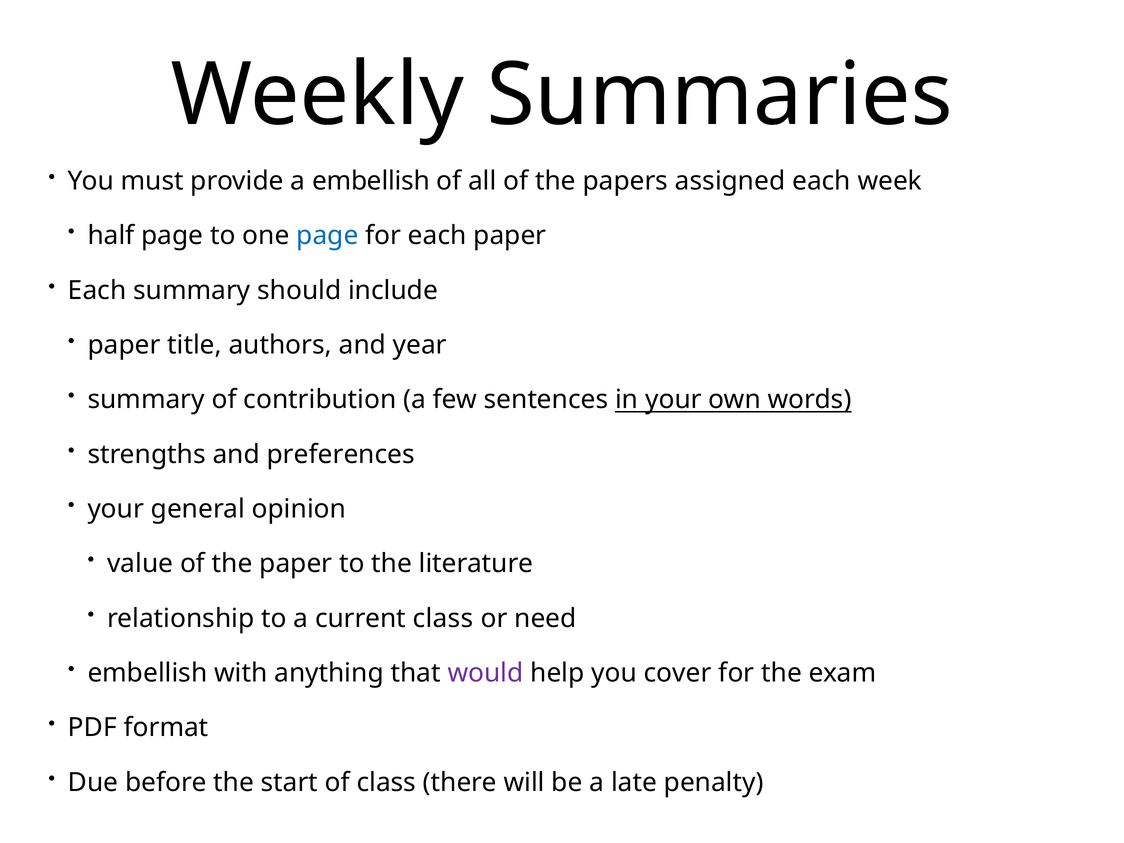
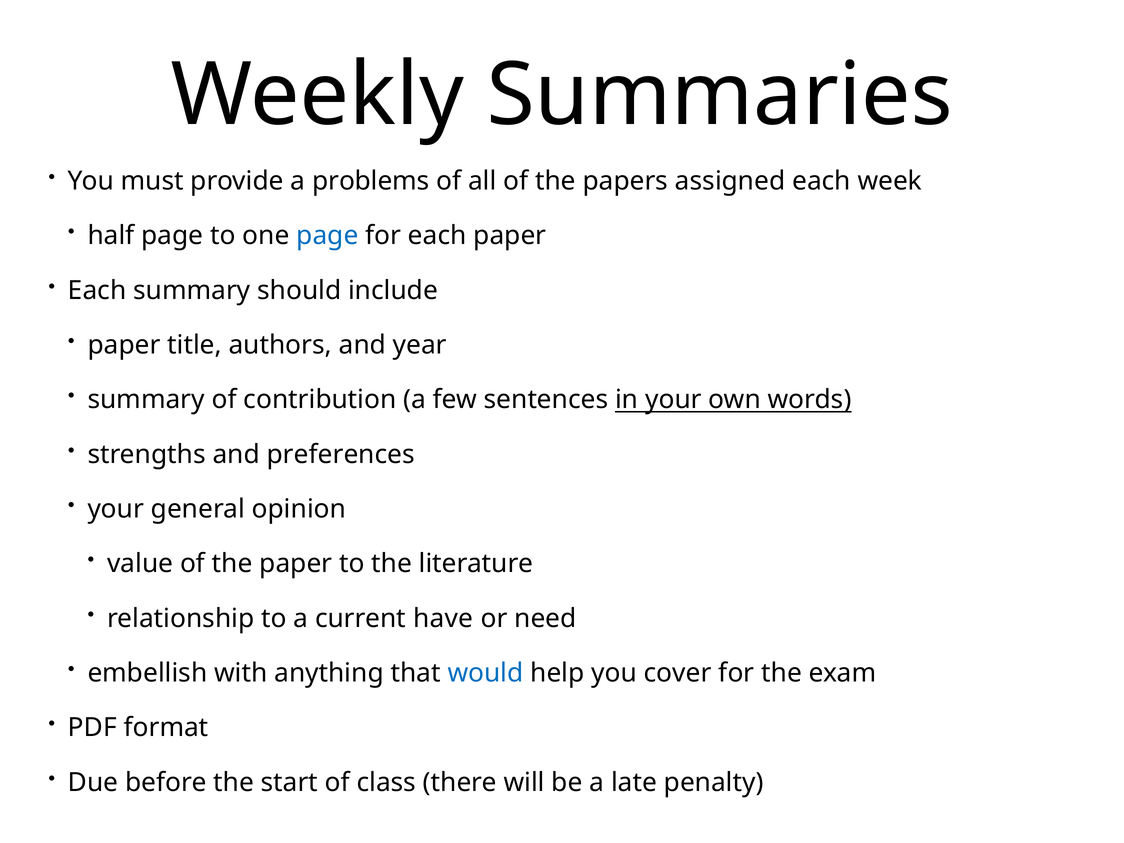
a embellish: embellish -> problems (371, 181)
current class: class -> have (443, 618)
would colour: purple -> blue (485, 673)
